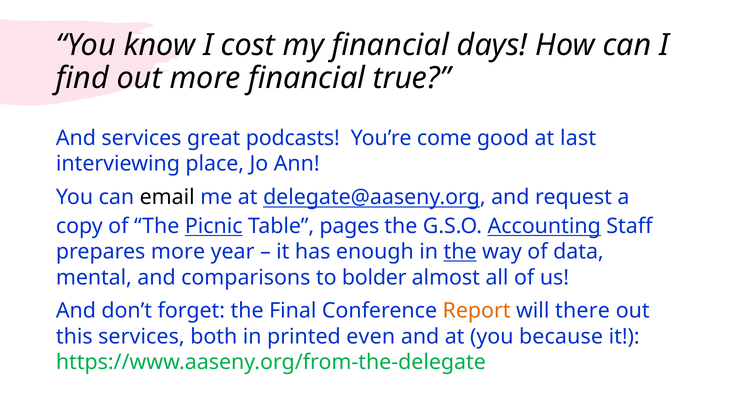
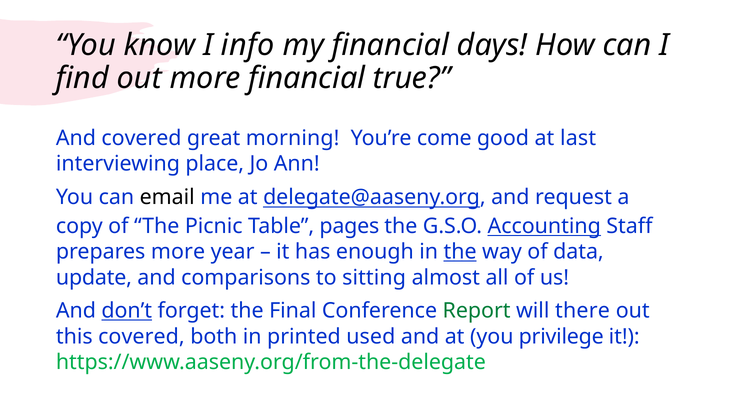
cost: cost -> info (248, 45)
And services: services -> covered (141, 138)
podcasts: podcasts -> morning (293, 138)
Picnic underline: present -> none (214, 226)
mental: mental -> update (94, 277)
bolder: bolder -> sitting (374, 277)
don’t underline: none -> present (127, 311)
Report colour: orange -> green (477, 311)
this services: services -> covered (141, 336)
even: even -> used (371, 336)
because: because -> privilege (561, 336)
